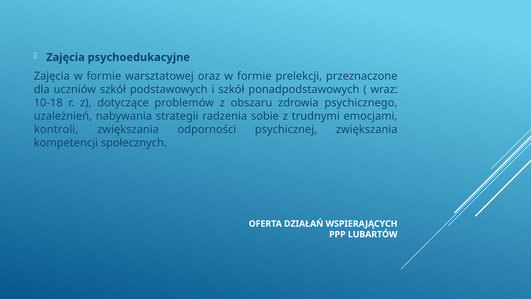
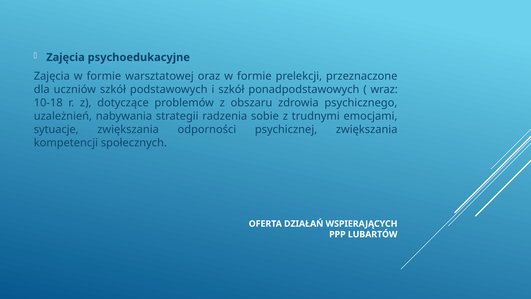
kontroli: kontroli -> sytuacje (56, 129)
